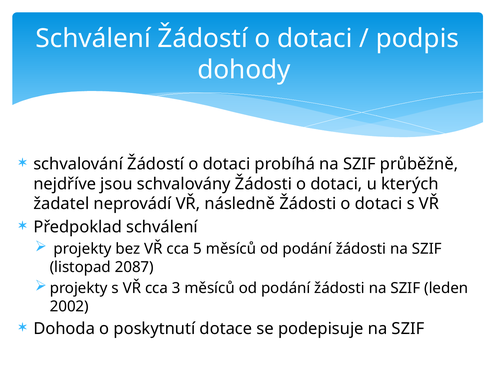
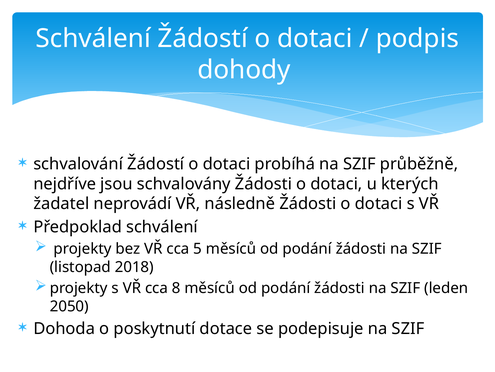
2087: 2087 -> 2018 (134, 266)
3: 3 -> 8 (176, 288)
2002: 2002 -> 2050 (69, 306)
